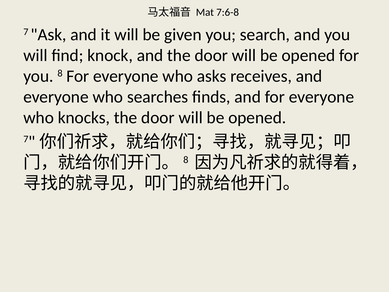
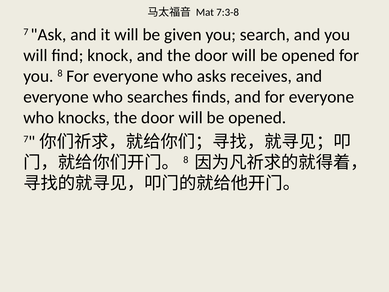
7:6-8: 7:6-8 -> 7:3-8 (228, 12)
